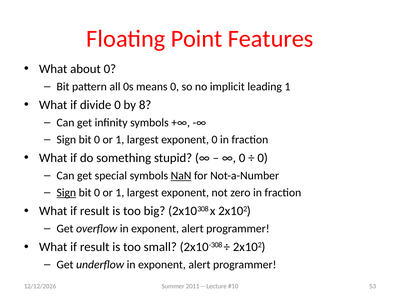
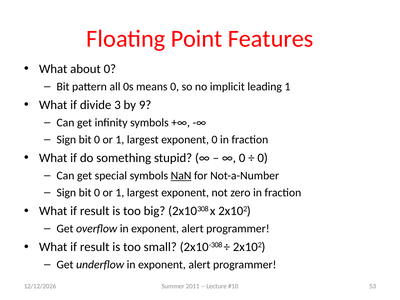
divide 0: 0 -> 3 (117, 105)
8: 8 -> 9 (145, 105)
Sign underline: present -> none (66, 193)
